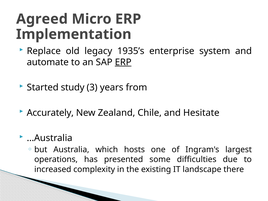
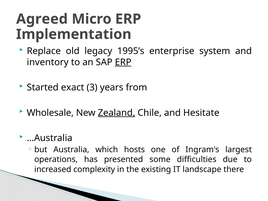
1935’s: 1935’s -> 1995’s (131, 51)
automate: automate -> inventory (48, 62)
study: study -> exact (73, 87)
Accurately: Accurately -> Wholesale (50, 113)
Zealand underline: none -> present (117, 113)
